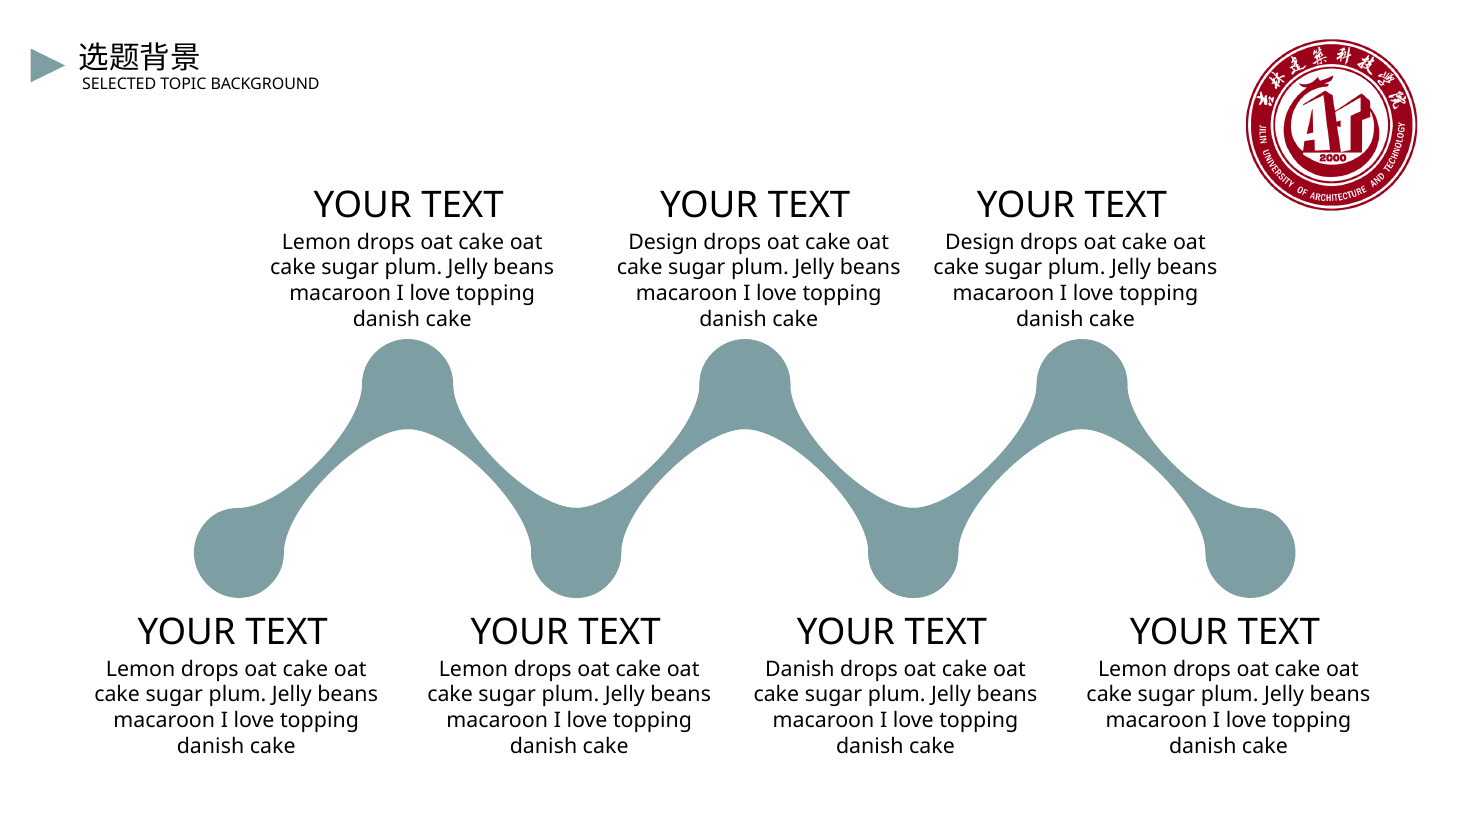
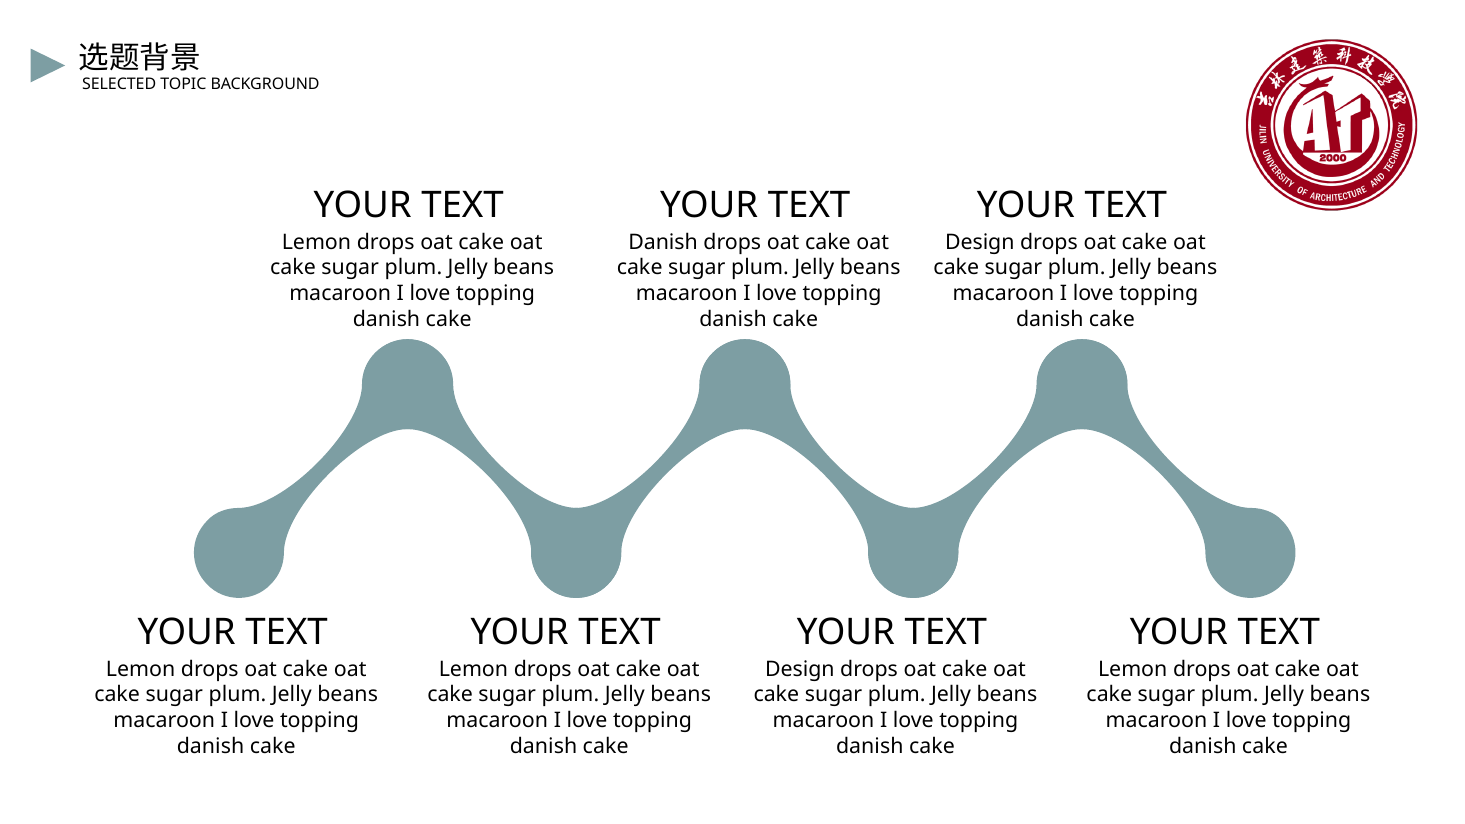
Design: Design -> Danish (663, 242)
Danish: Danish -> Design (800, 669)
